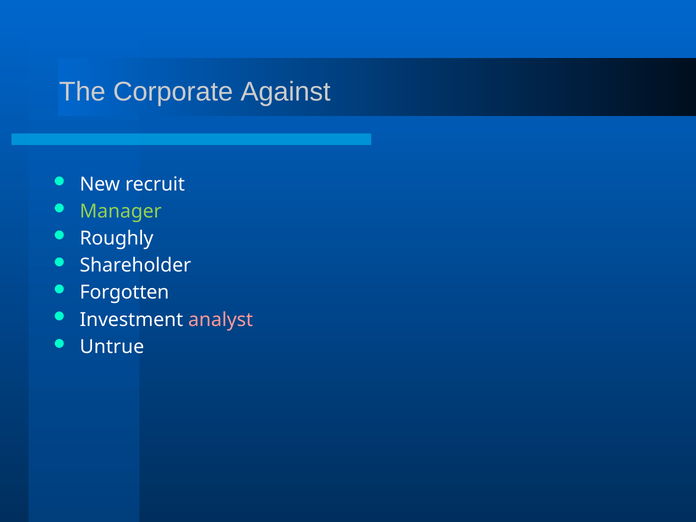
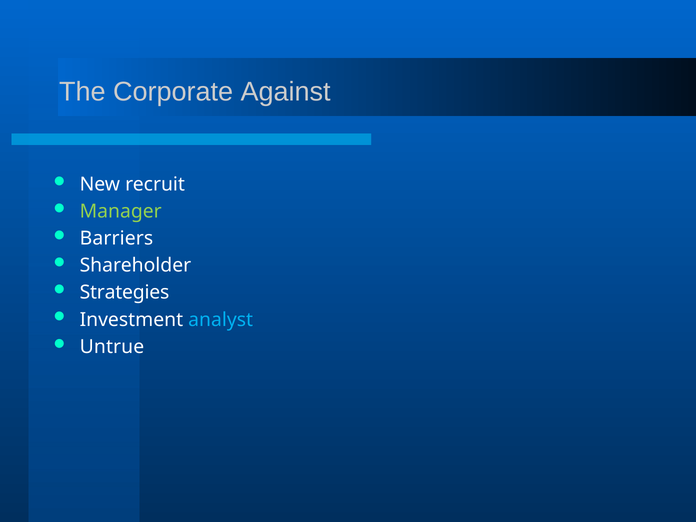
Roughly: Roughly -> Barriers (116, 238)
Forgotten: Forgotten -> Strategies (124, 293)
analyst colour: pink -> light blue (221, 320)
